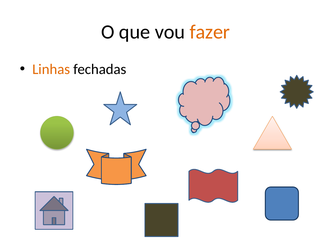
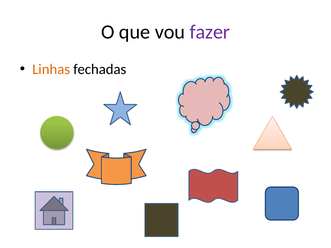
fazer colour: orange -> purple (210, 32)
